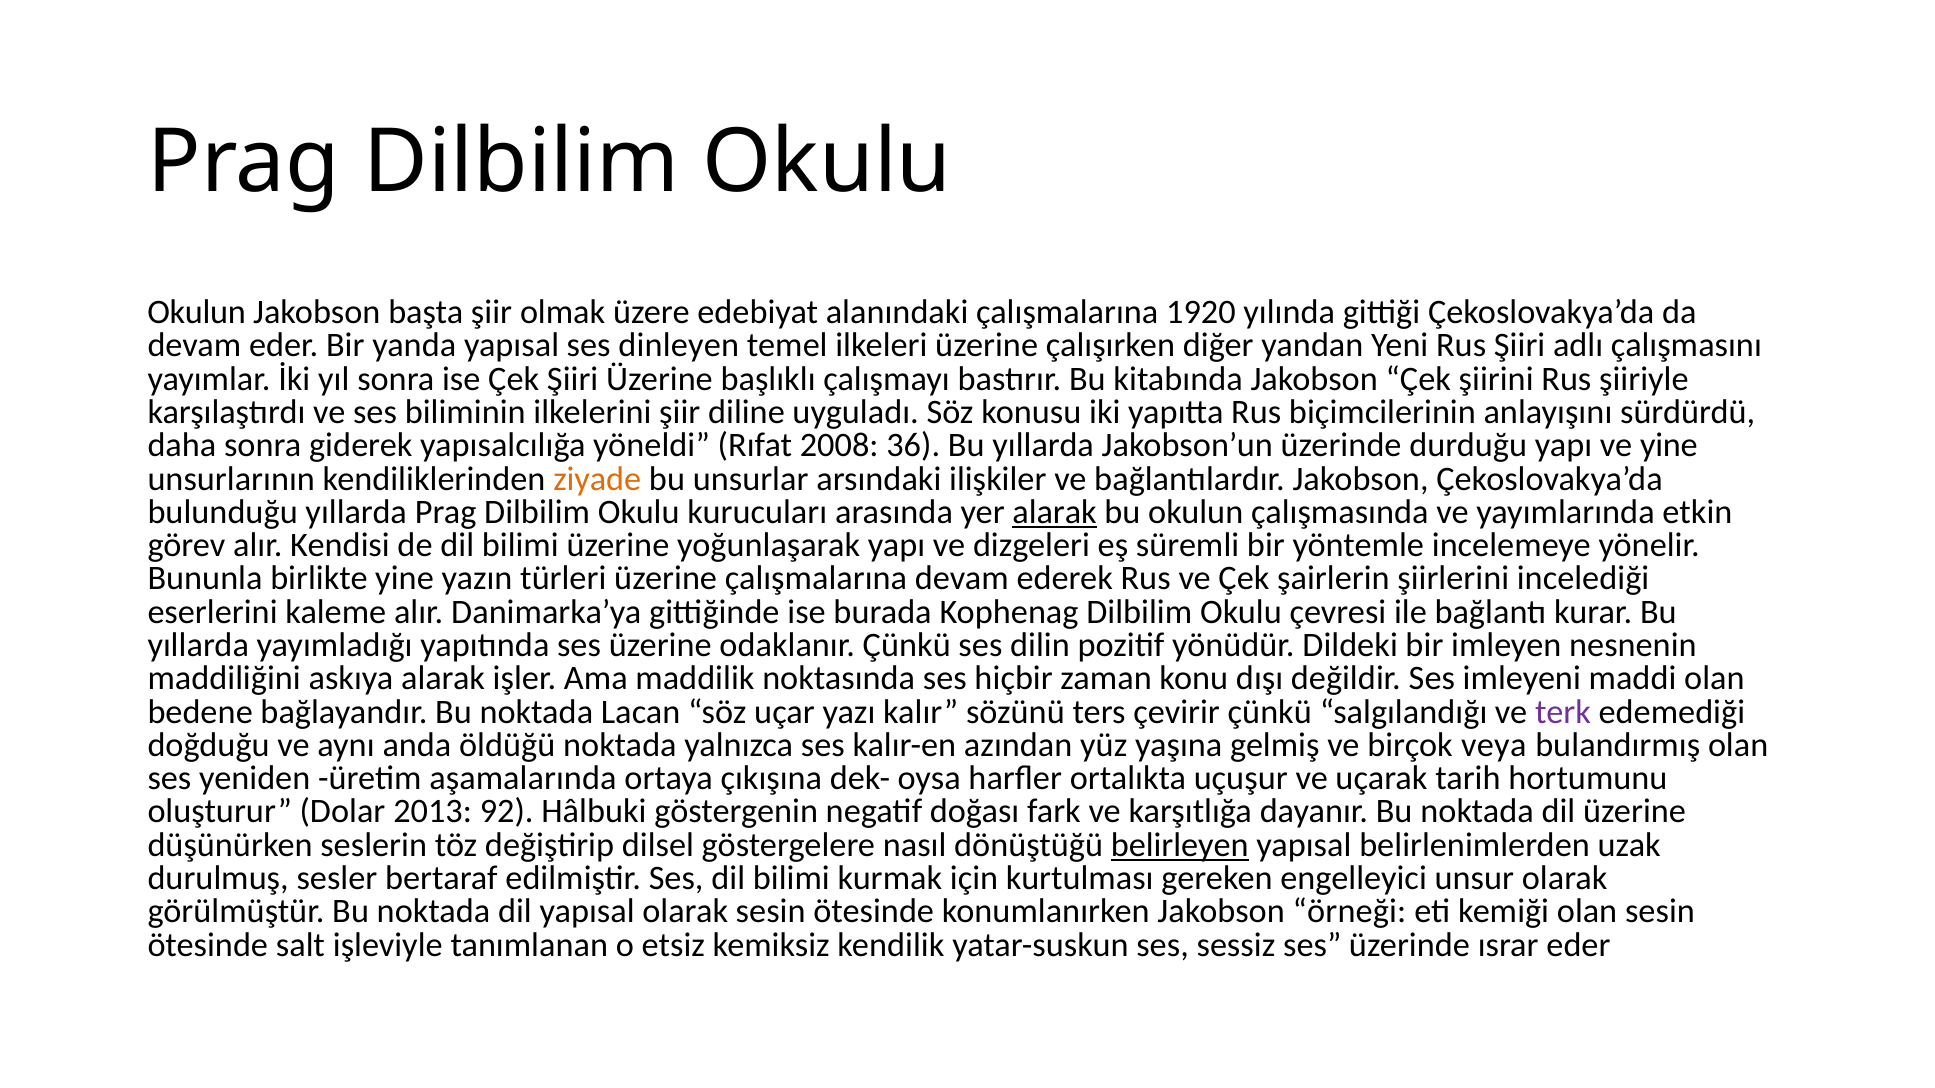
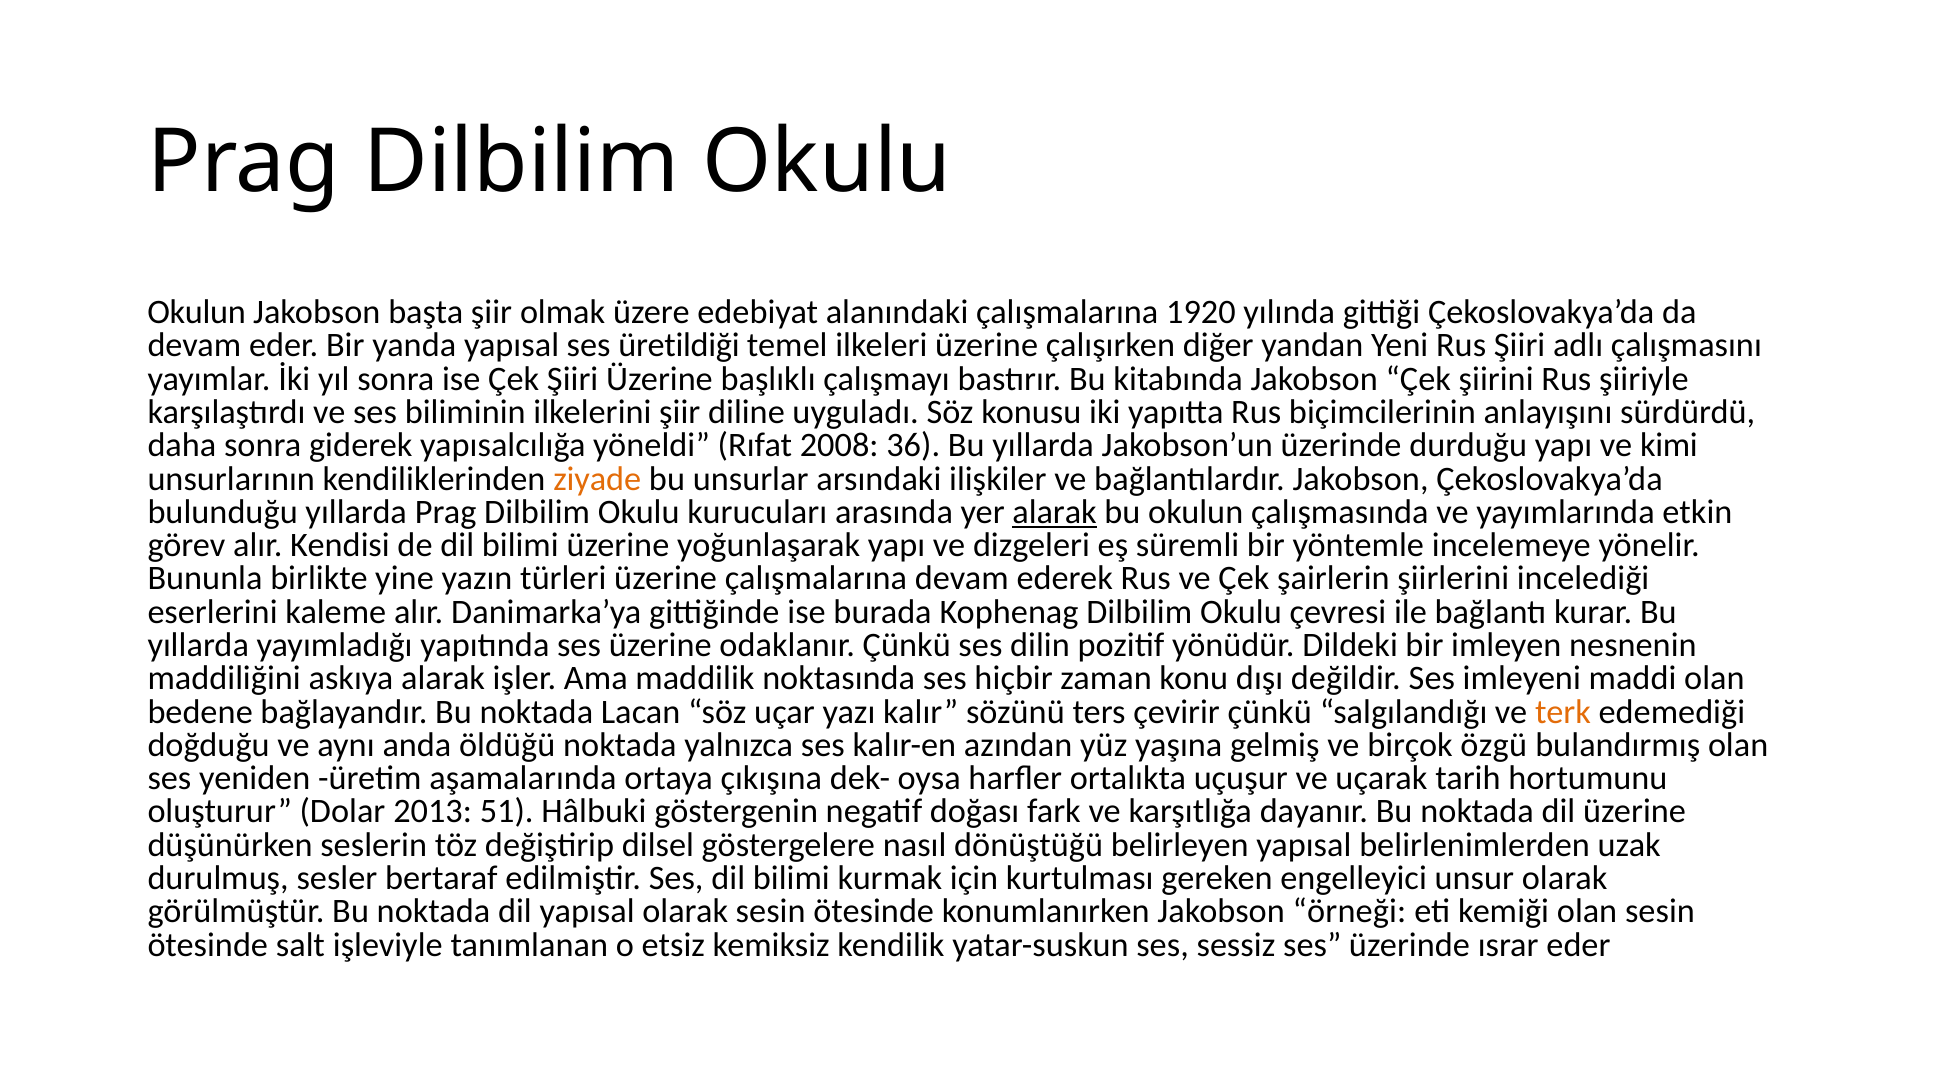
dinleyen: dinleyen -> üretildiği (679, 346)
ve yine: yine -> kimi (1669, 446)
terk colour: purple -> orange (1563, 712)
veya: veya -> özgü (1494, 745)
92: 92 -> 51 (507, 812)
belirleyen underline: present -> none (1180, 845)
